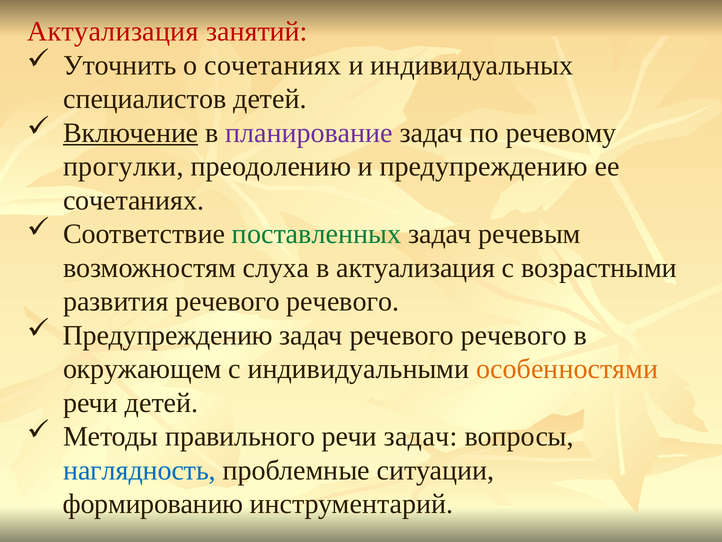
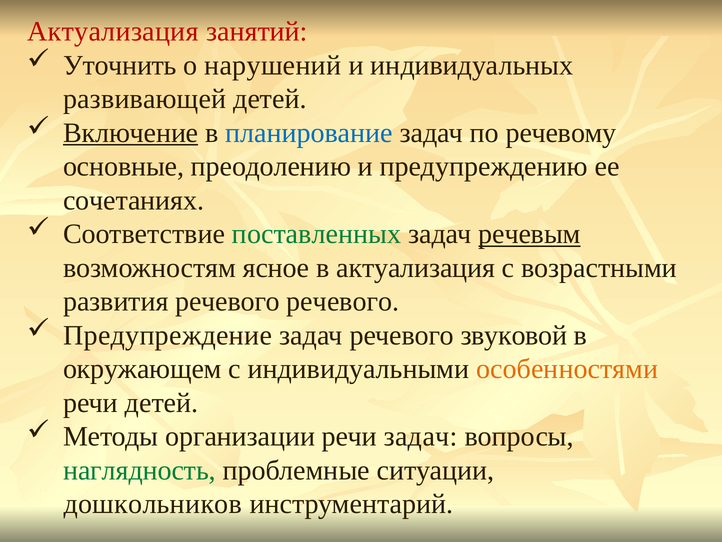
о сочетаниях: сочетаниях -> нарушений (273, 65)
специалистов: специалистов -> развивающей (145, 99)
планирование colour: purple -> blue (309, 133)
прогулки: прогулки -> основные (124, 166)
речевым underline: none -> present (529, 234)
слуха: слуха -> ясное (276, 268)
Предупреждению: Предупреждению -> Предупреждение (168, 335)
задач речевого речевого: речевого -> звуковой (514, 335)
правильного: правильного -> организации (240, 436)
наглядность colour: blue -> green (139, 470)
формированию: формированию -> дошкольников (153, 504)
